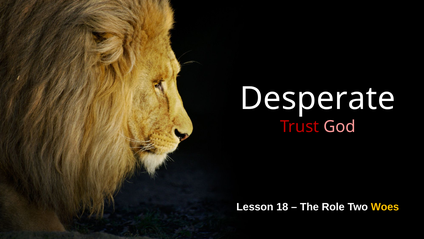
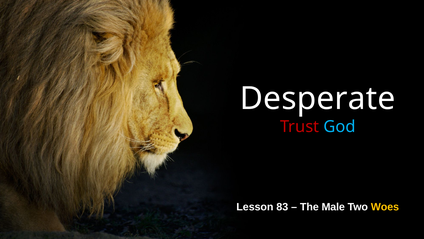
God colour: pink -> light blue (339, 126)
18: 18 -> 83 (282, 206)
Role: Role -> Male (333, 206)
